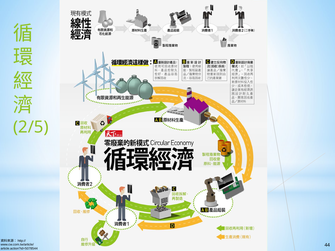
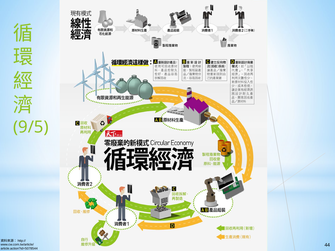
2/5: 2/5 -> 9/5 (31, 127)
